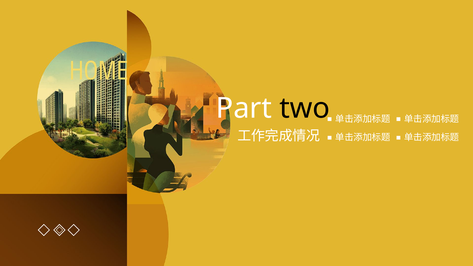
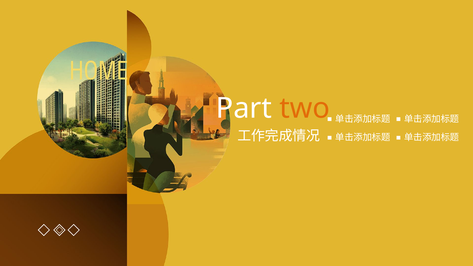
two colour: black -> orange (305, 108)
